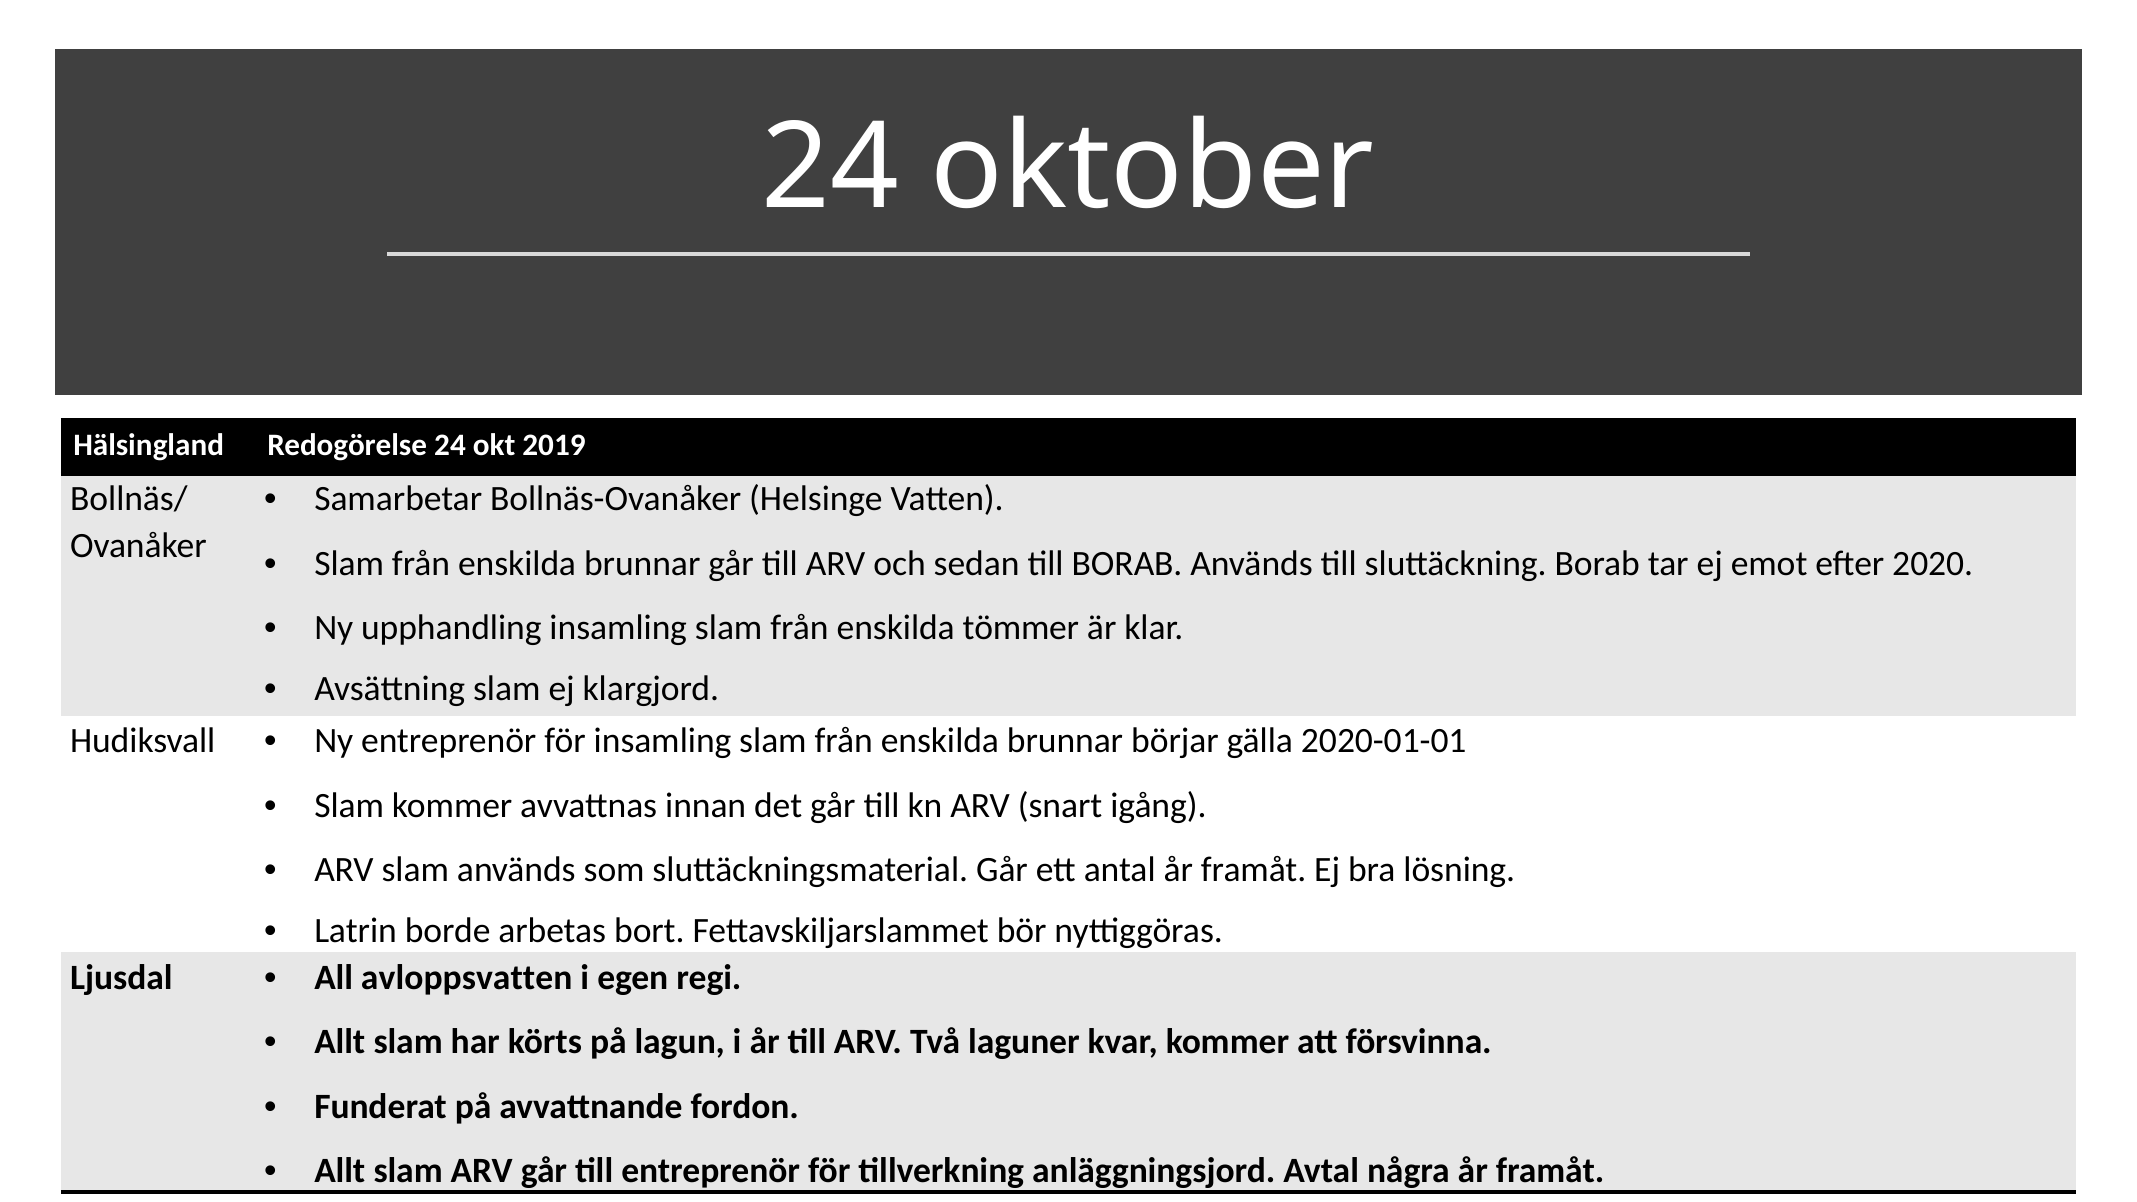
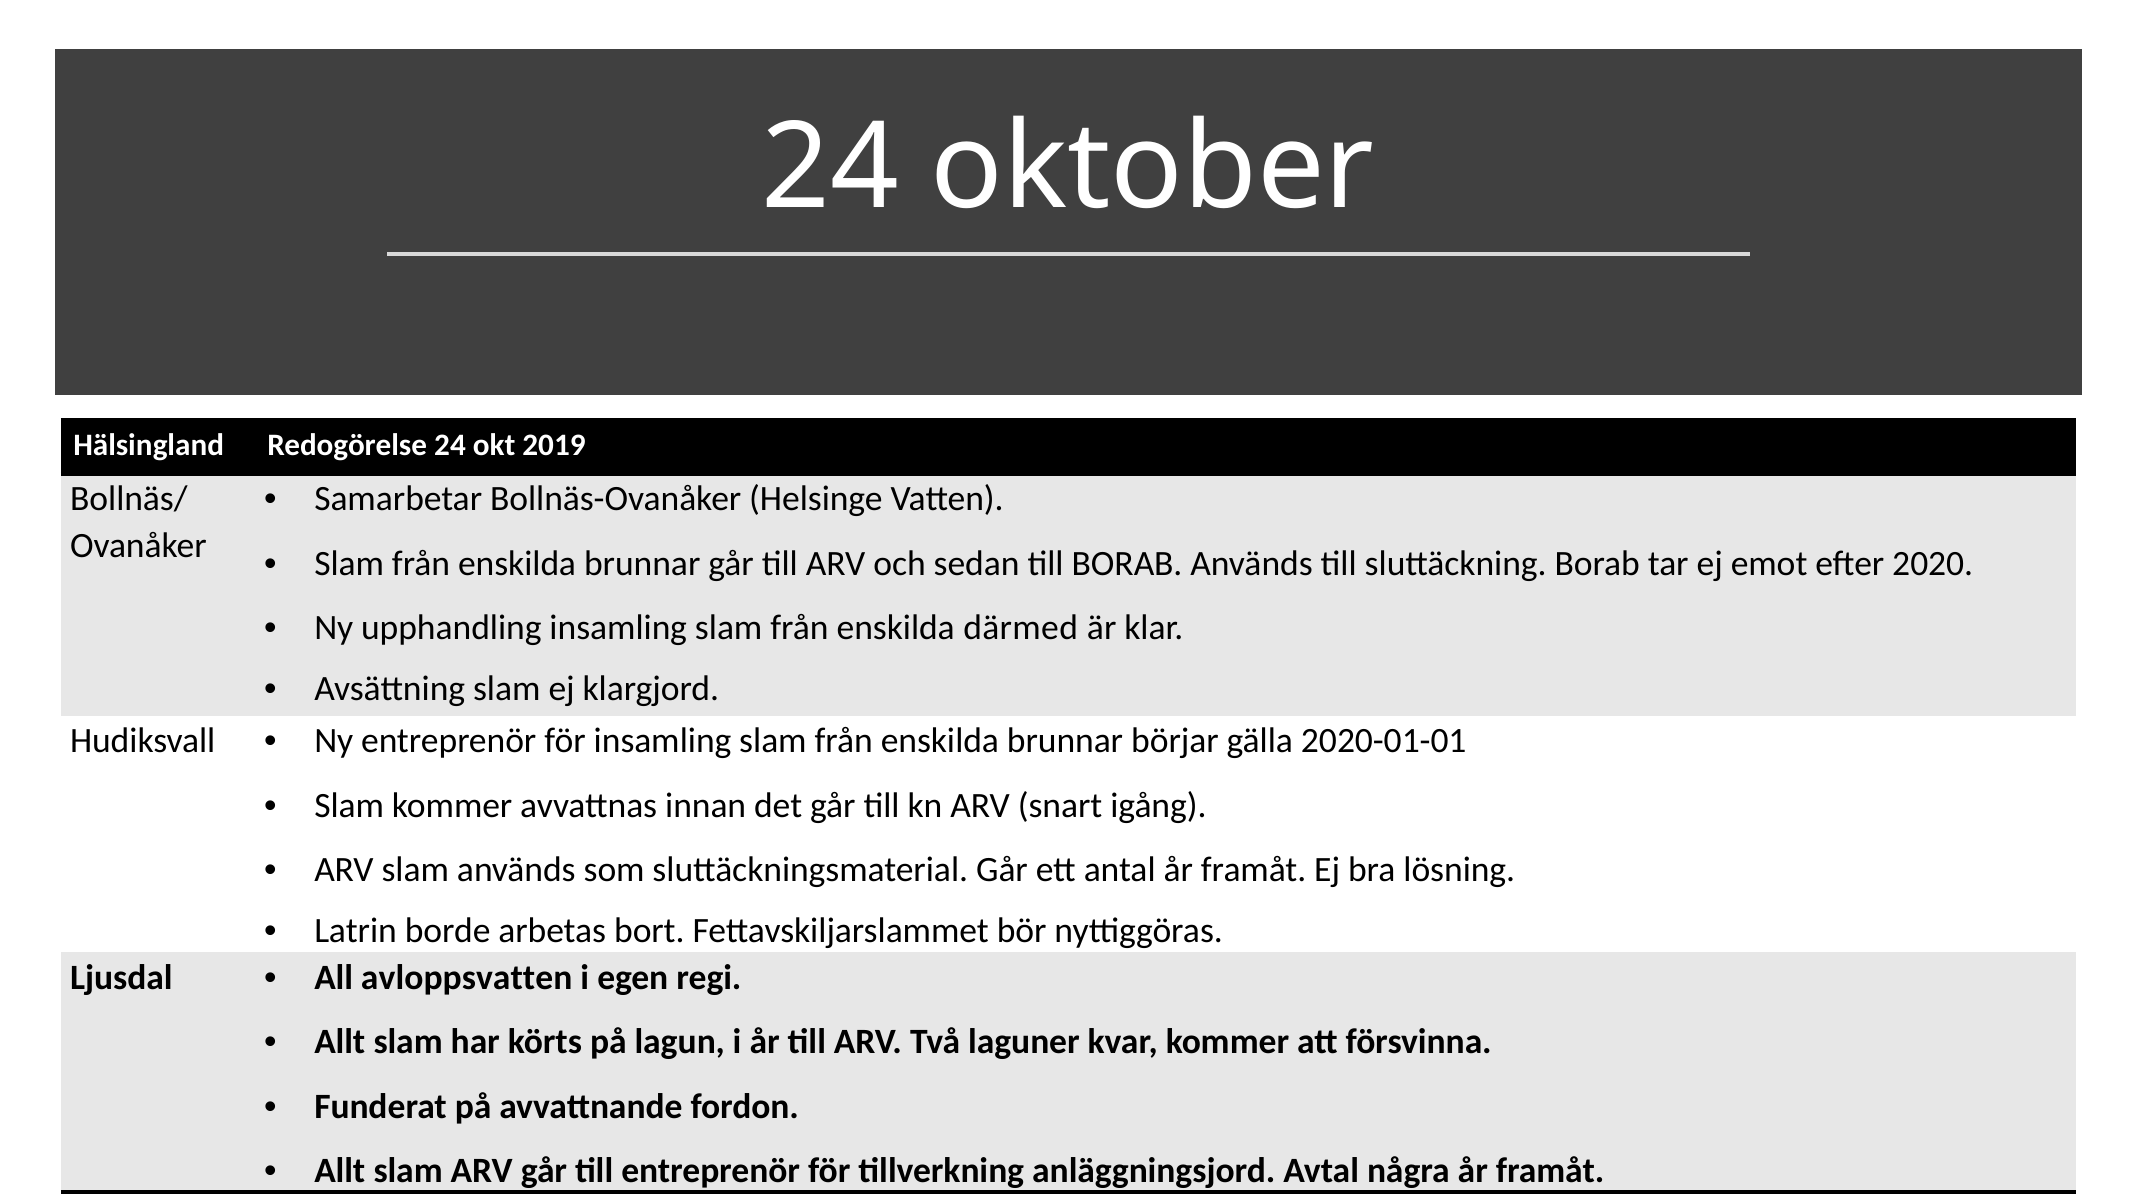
tömmer: tömmer -> därmed (1021, 628)
